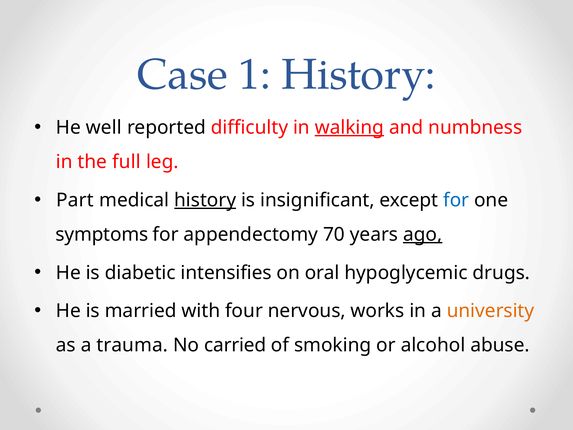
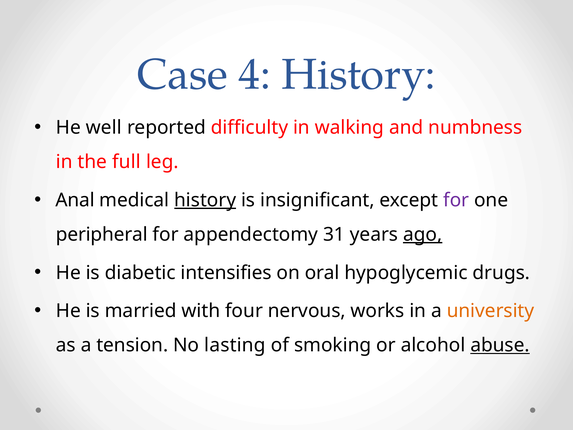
1: 1 -> 4 (255, 75)
walking underline: present -> none (349, 127)
Part: Part -> Anal (75, 200)
for colour: blue -> purple (456, 200)
symptoms: symptoms -> peripheral (102, 234)
70: 70 -> 31 (334, 234)
trauma: trauma -> tension (132, 345)
carried: carried -> lasting (235, 345)
abuse underline: none -> present (500, 345)
